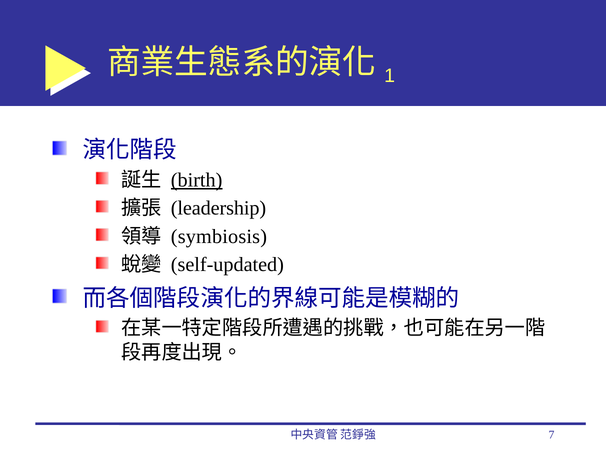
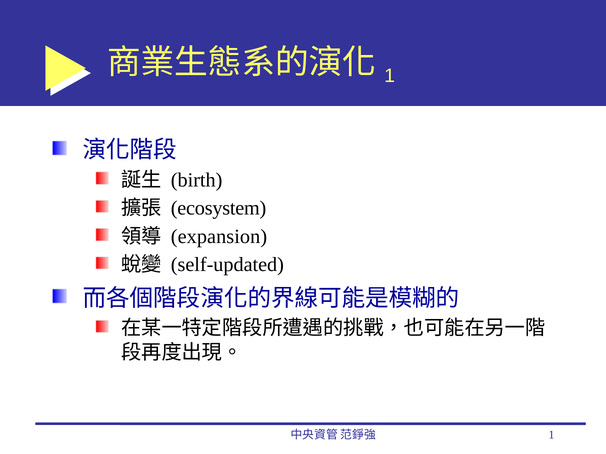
birth underline: present -> none (197, 180)
leadership: leadership -> ecosystem (219, 208)
symbiosis: symbiosis -> expansion (219, 237)
7: 7 -> 1 (552, 435)
